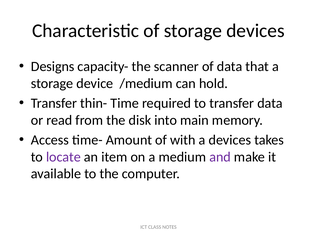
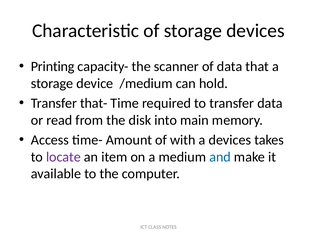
Designs: Designs -> Printing (53, 67)
thin-: thin- -> that- (94, 103)
and colour: purple -> blue (220, 157)
